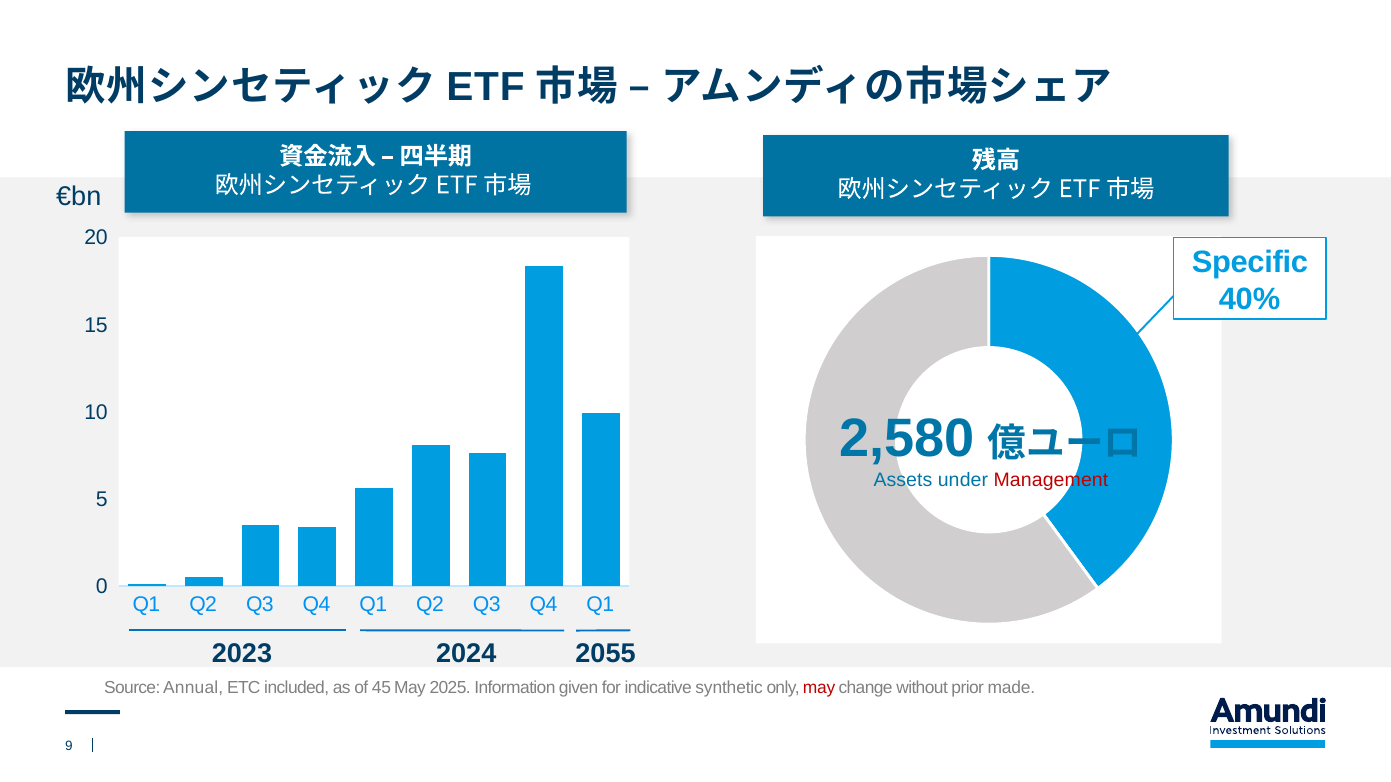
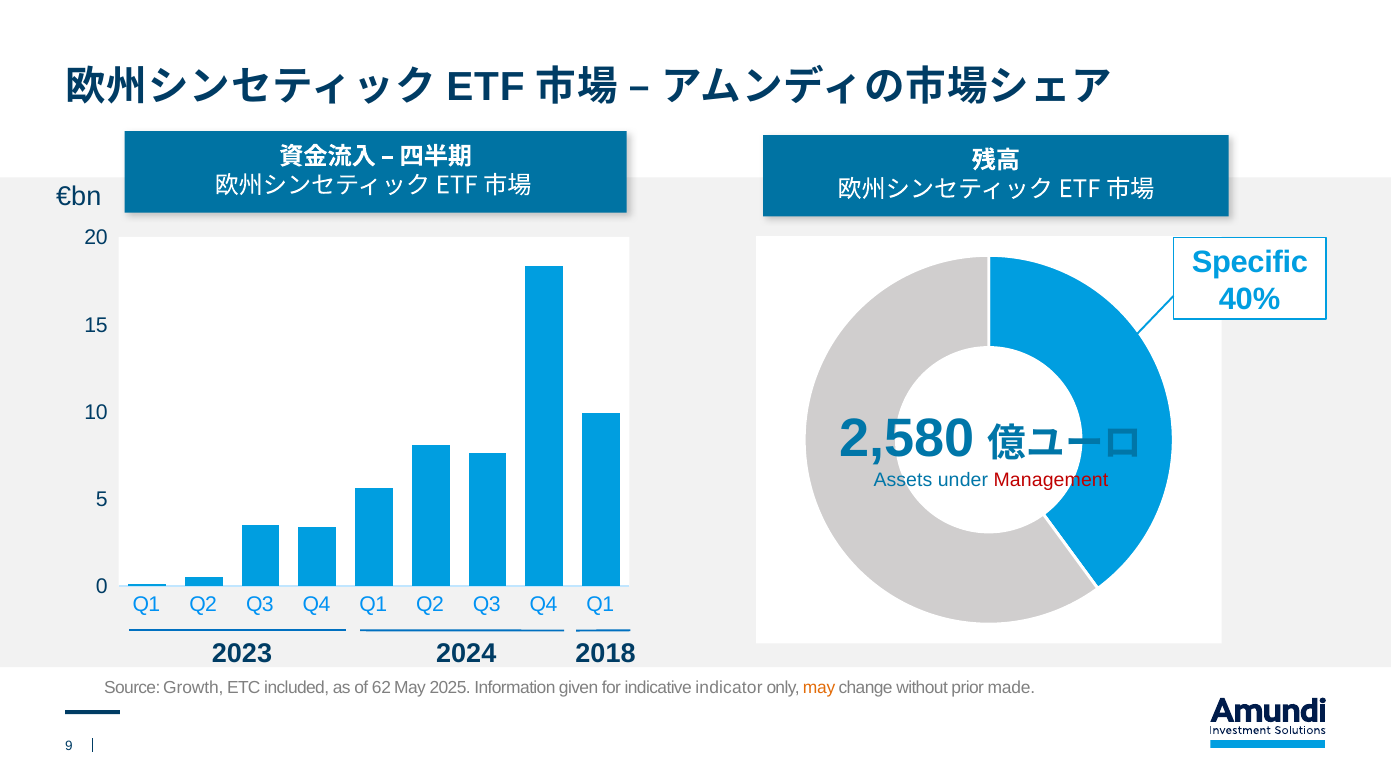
2055: 2055 -> 2018 (606, 654)
Annual: Annual -> Growth (193, 688)
45: 45 -> 62 (381, 688)
synthetic: synthetic -> indicator (729, 688)
may colour: red -> orange (819, 688)
